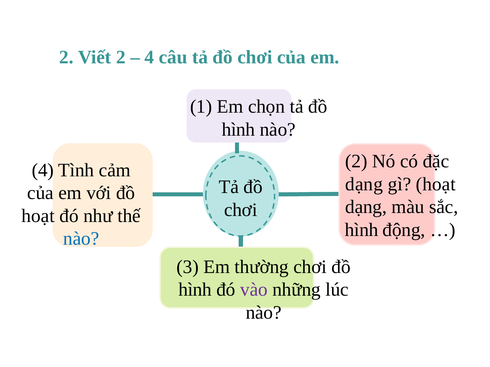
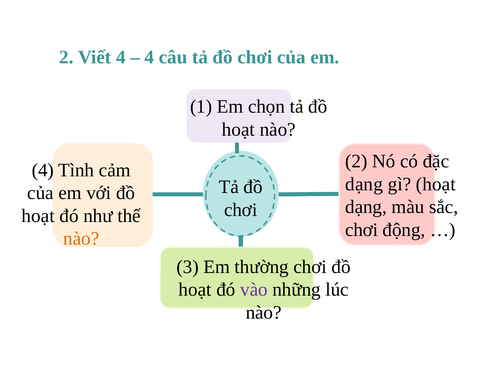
Viết 2: 2 -> 4 (121, 57)
hình: hình -> hoạt (238, 130)
hình: hình -> chơi (362, 230)
nào colour: blue -> orange (81, 239)
hình: hình -> hoạt (195, 290)
